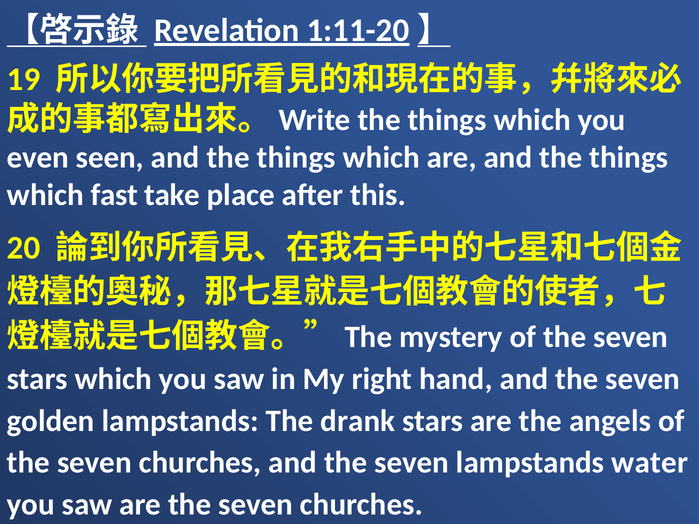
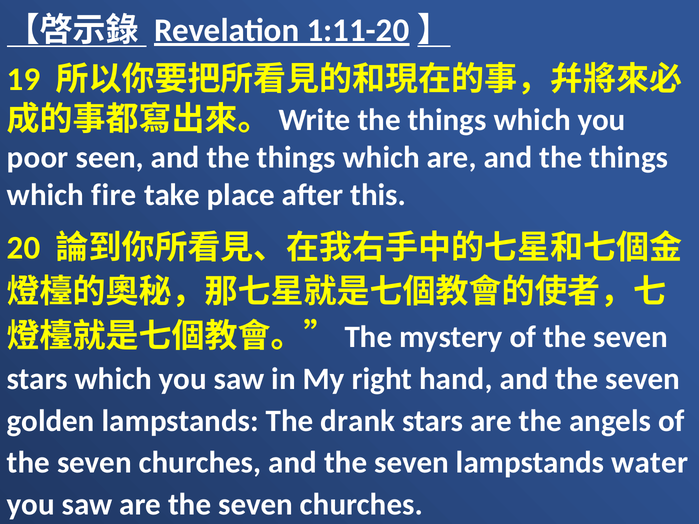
even: even -> poor (38, 158)
fast: fast -> fire (114, 195)
